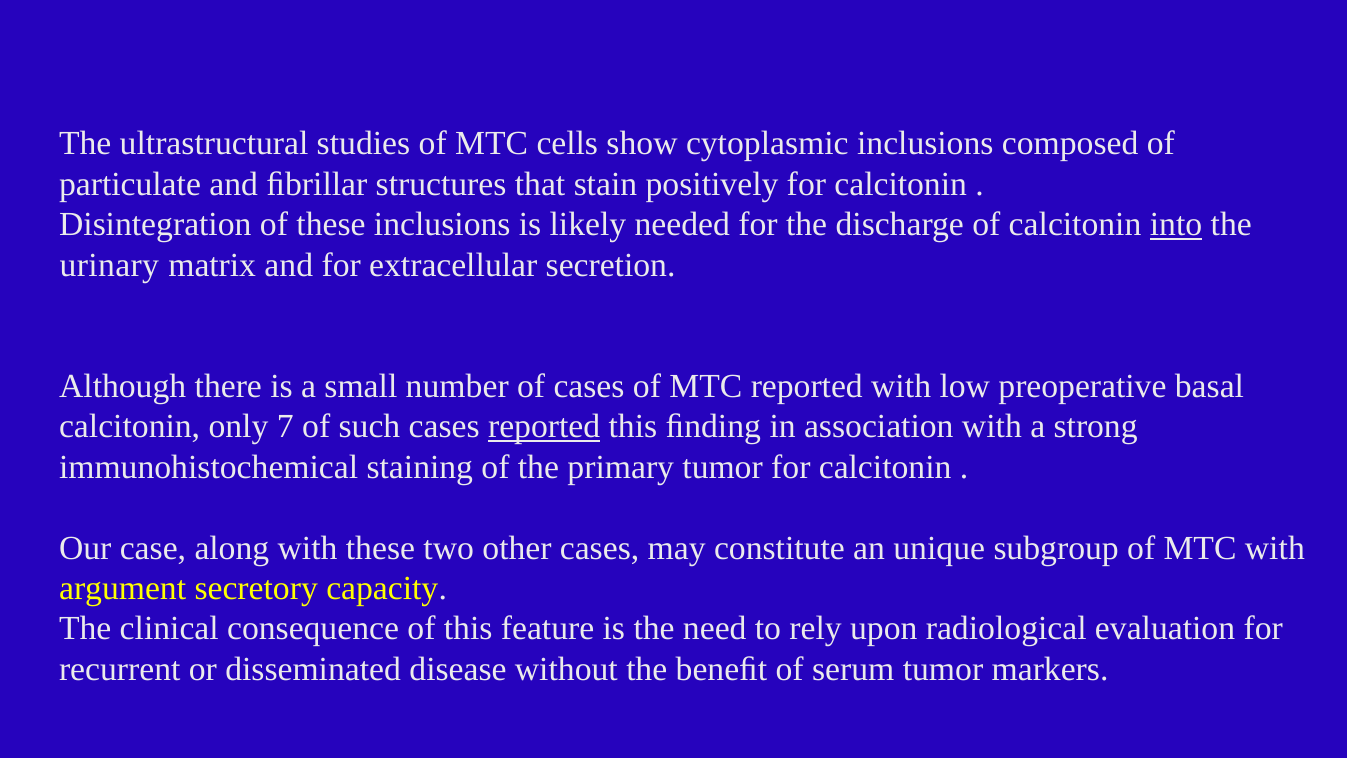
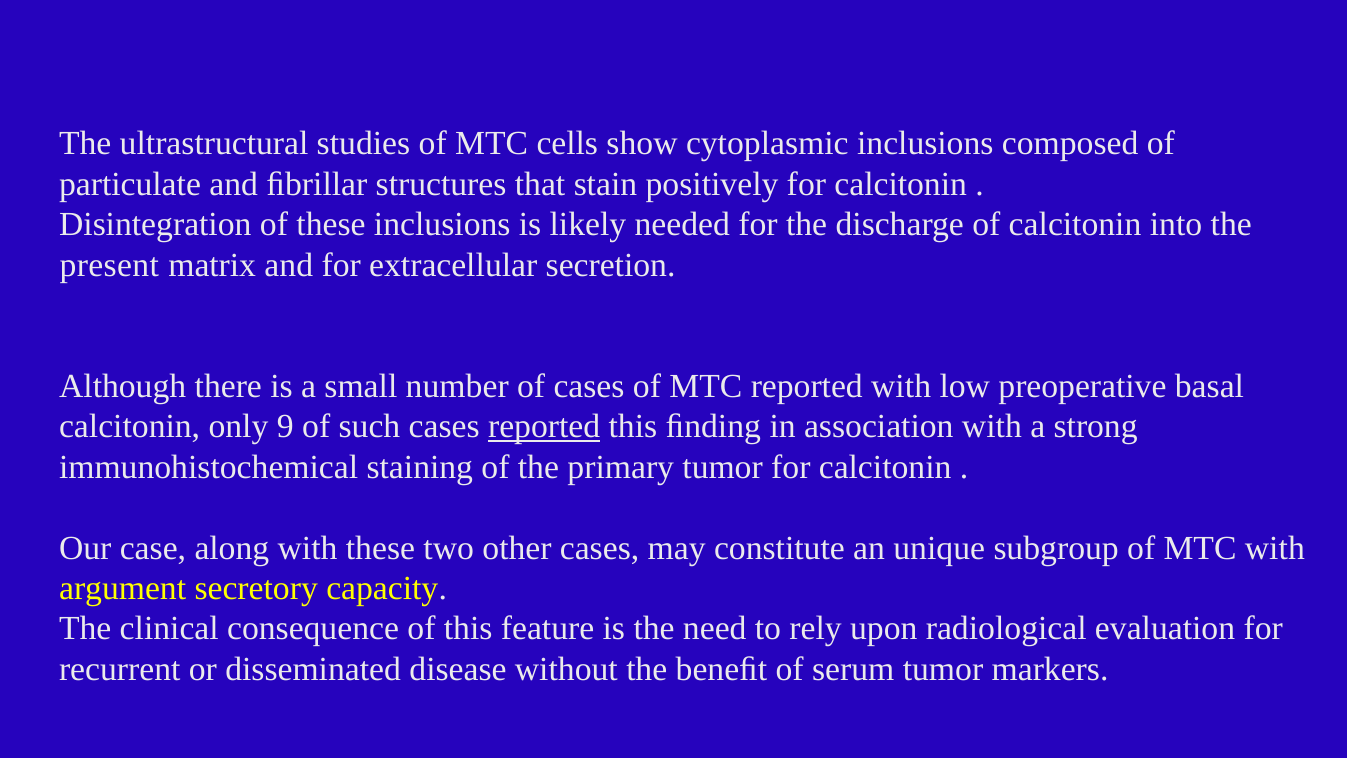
into underline: present -> none (1176, 224)
urinary: urinary -> present (109, 265)
7: 7 -> 9 (285, 426)
